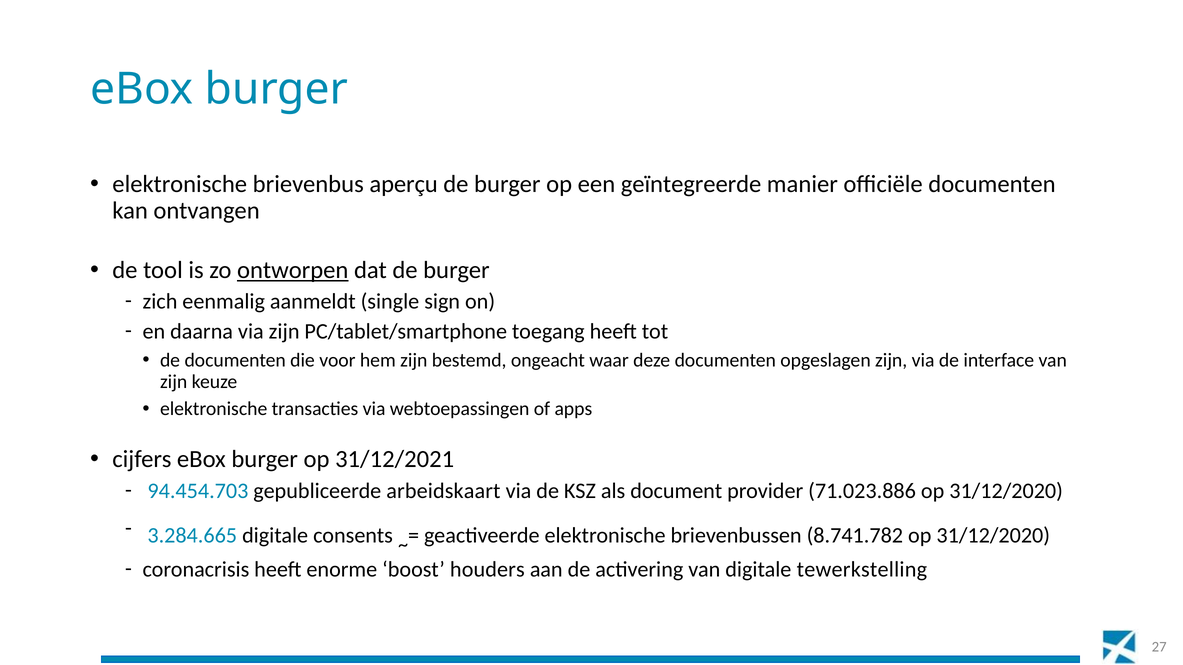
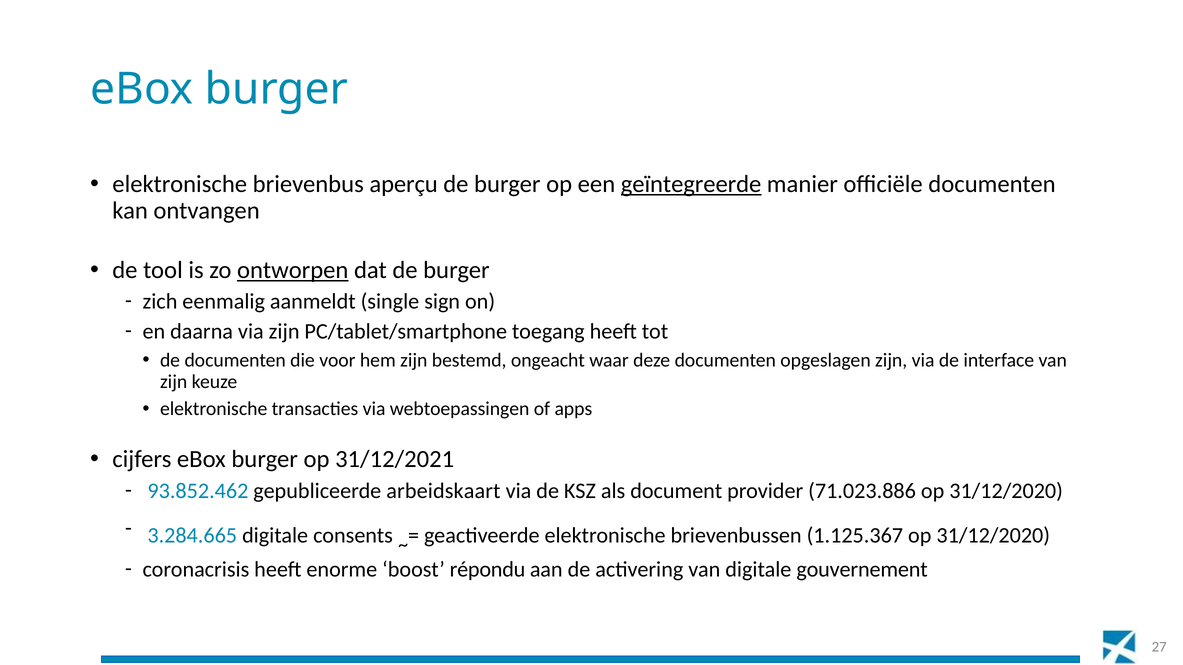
geïntegreerde underline: none -> present (691, 184)
94.454.703: 94.454.703 -> 93.852.462 (198, 491)
8.741.782: 8.741.782 -> 1.125.367 (855, 536)
houders: houders -> répondu (488, 570)
tewerkstelling: tewerkstelling -> gouvernement (862, 570)
